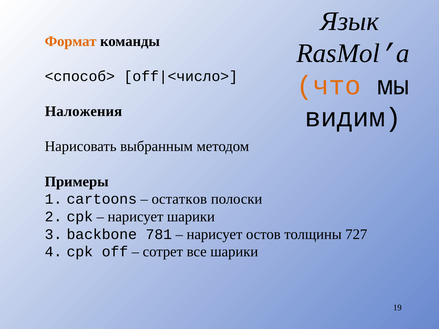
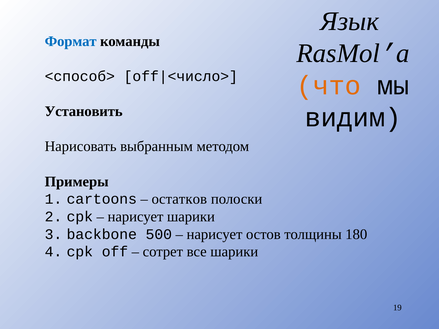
Формат colour: orange -> blue (71, 41)
Наложения: Наложения -> Установить (84, 111)
781: 781 -> 500 (159, 234)
727: 727 -> 180 (356, 234)
